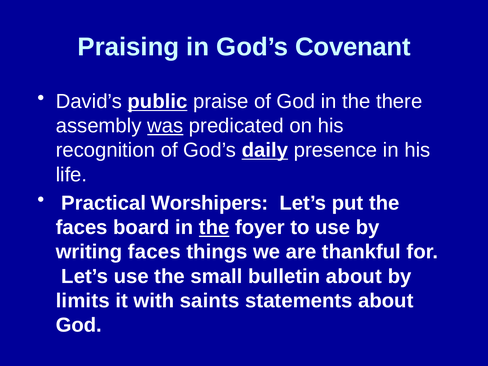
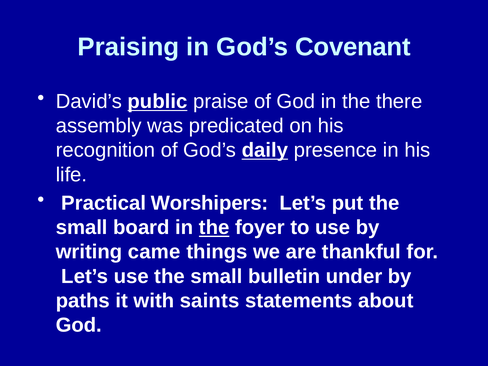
was underline: present -> none (165, 126)
faces: faces -> small (82, 228)
writing faces: faces -> came (154, 252)
bulletin about: about -> under (354, 276)
limits: limits -> paths (83, 301)
